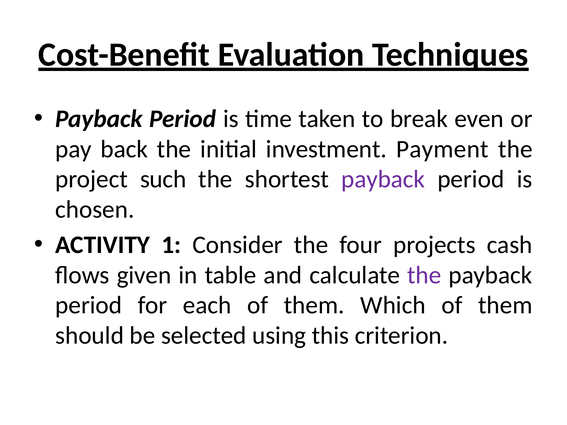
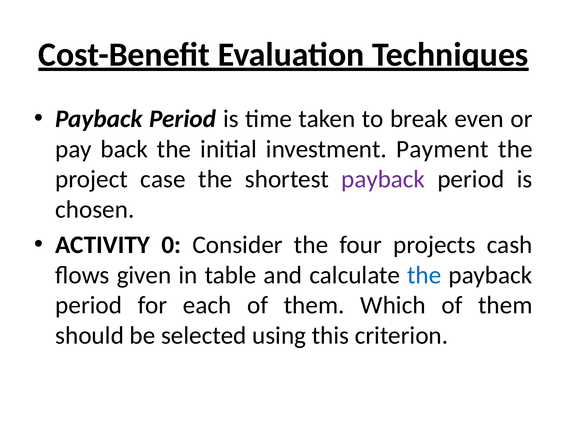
such: such -> case (163, 179)
1: 1 -> 0 (171, 245)
the colour: purple -> blue (424, 275)
